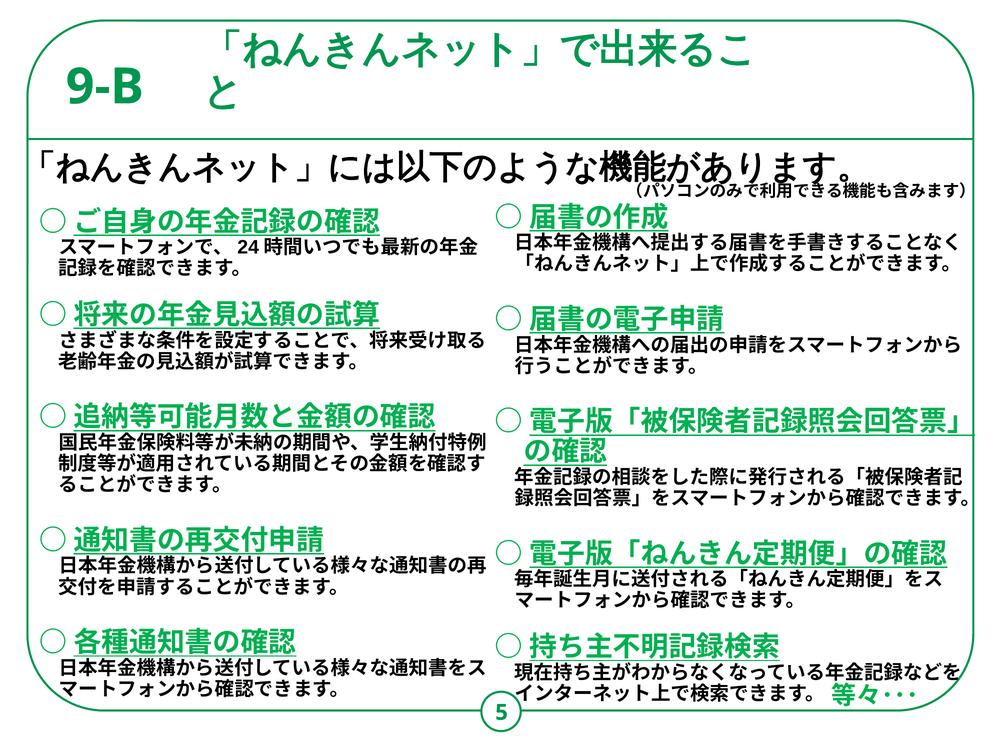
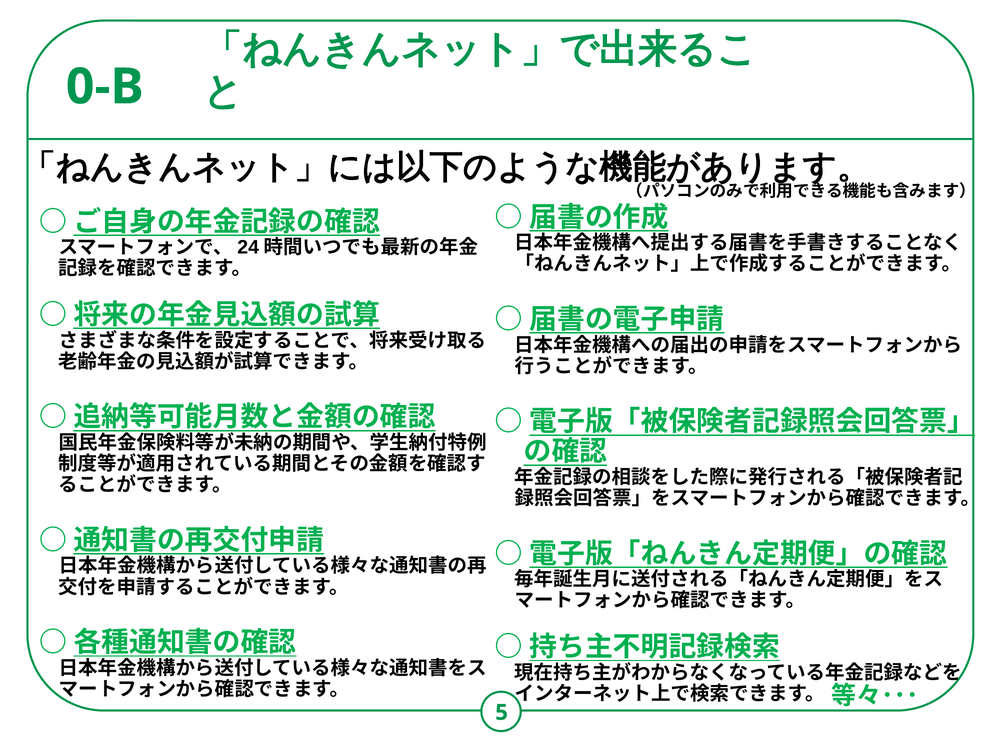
9-B: 9-B -> 0-B (105, 87)
